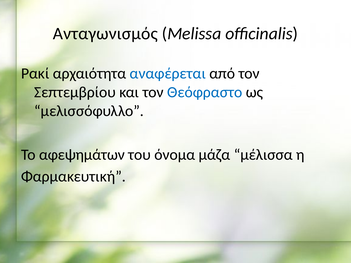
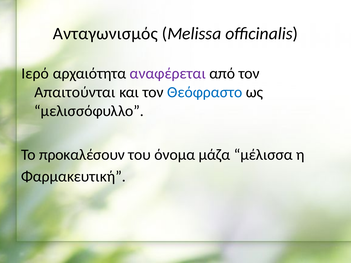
Ρακί: Ρακί -> Ιερό (35, 74)
αναφέρεται colour: blue -> purple (168, 74)
Σεπτεμβρίου: Σεπτεμβρίου -> Απαιτούνται (75, 92)
αφεψημάτων: αφεψημάτων -> προκαλέσουν (82, 155)
